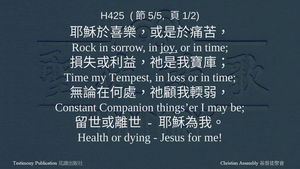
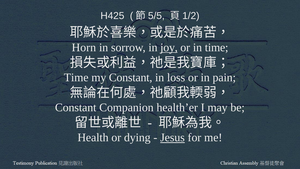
Rock: Rock -> Horn (84, 47)
my Tempest: Tempest -> Constant (131, 77)
loss or in time: time -> pain (224, 77)
things’er: things’er -> health’er (177, 107)
Jesus underline: none -> present (172, 137)
